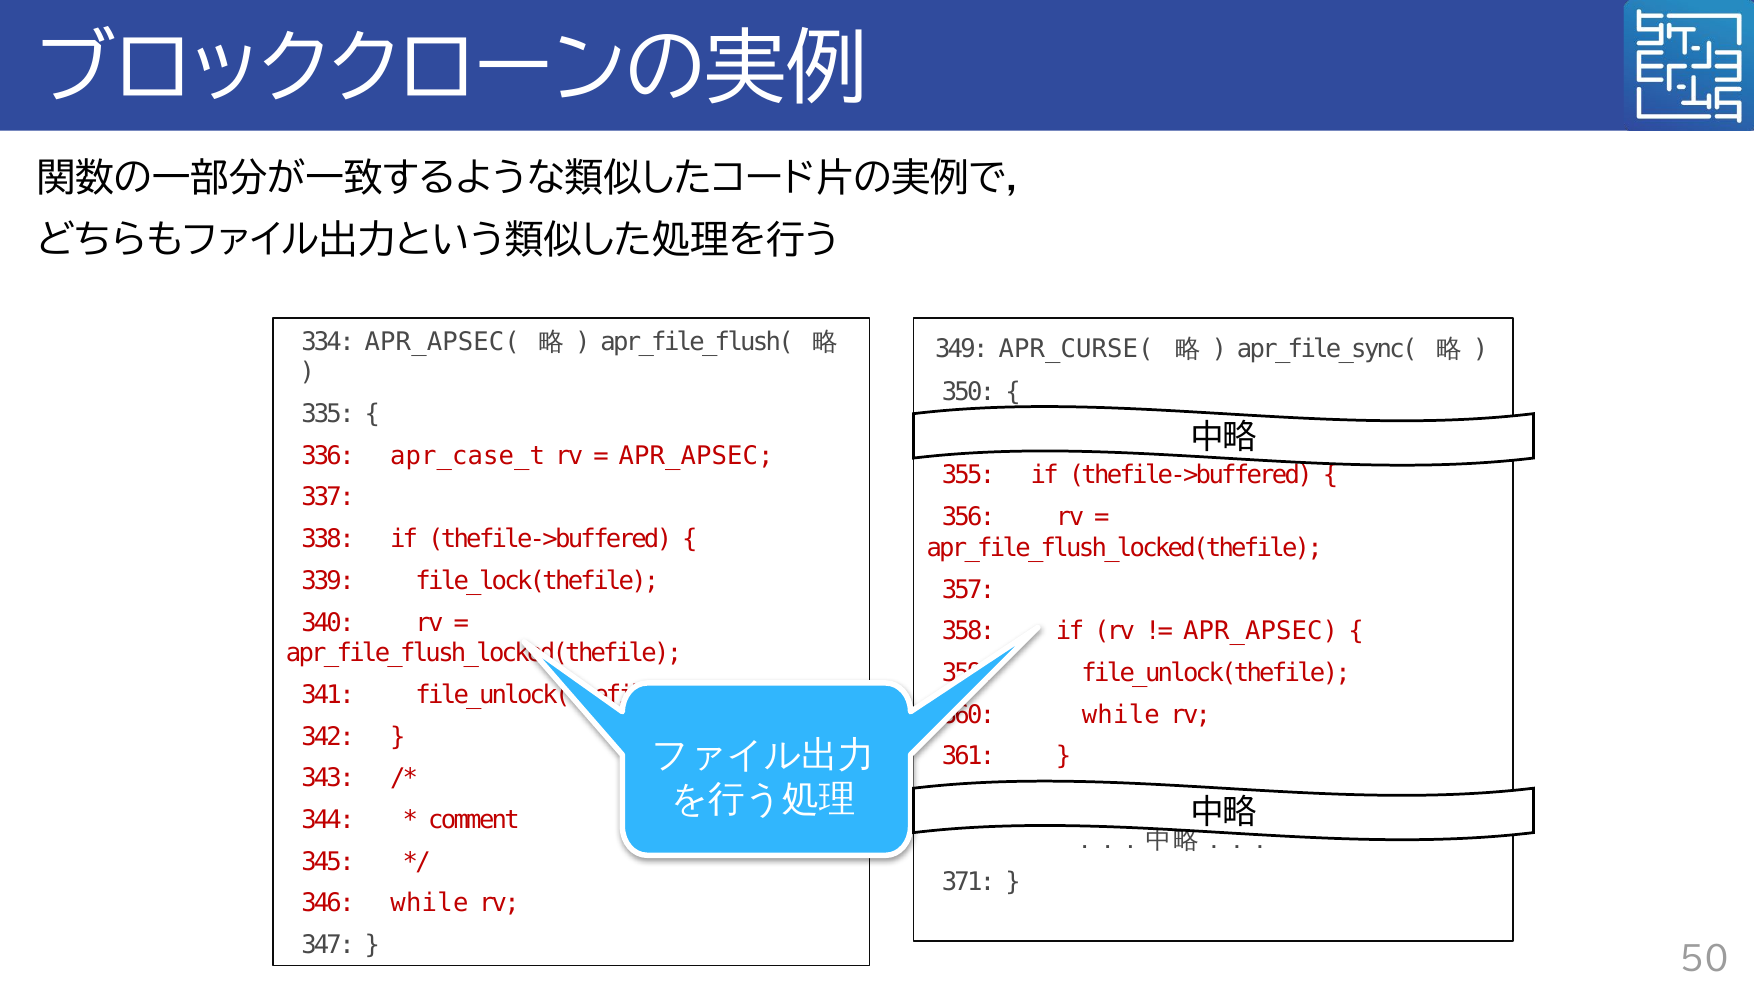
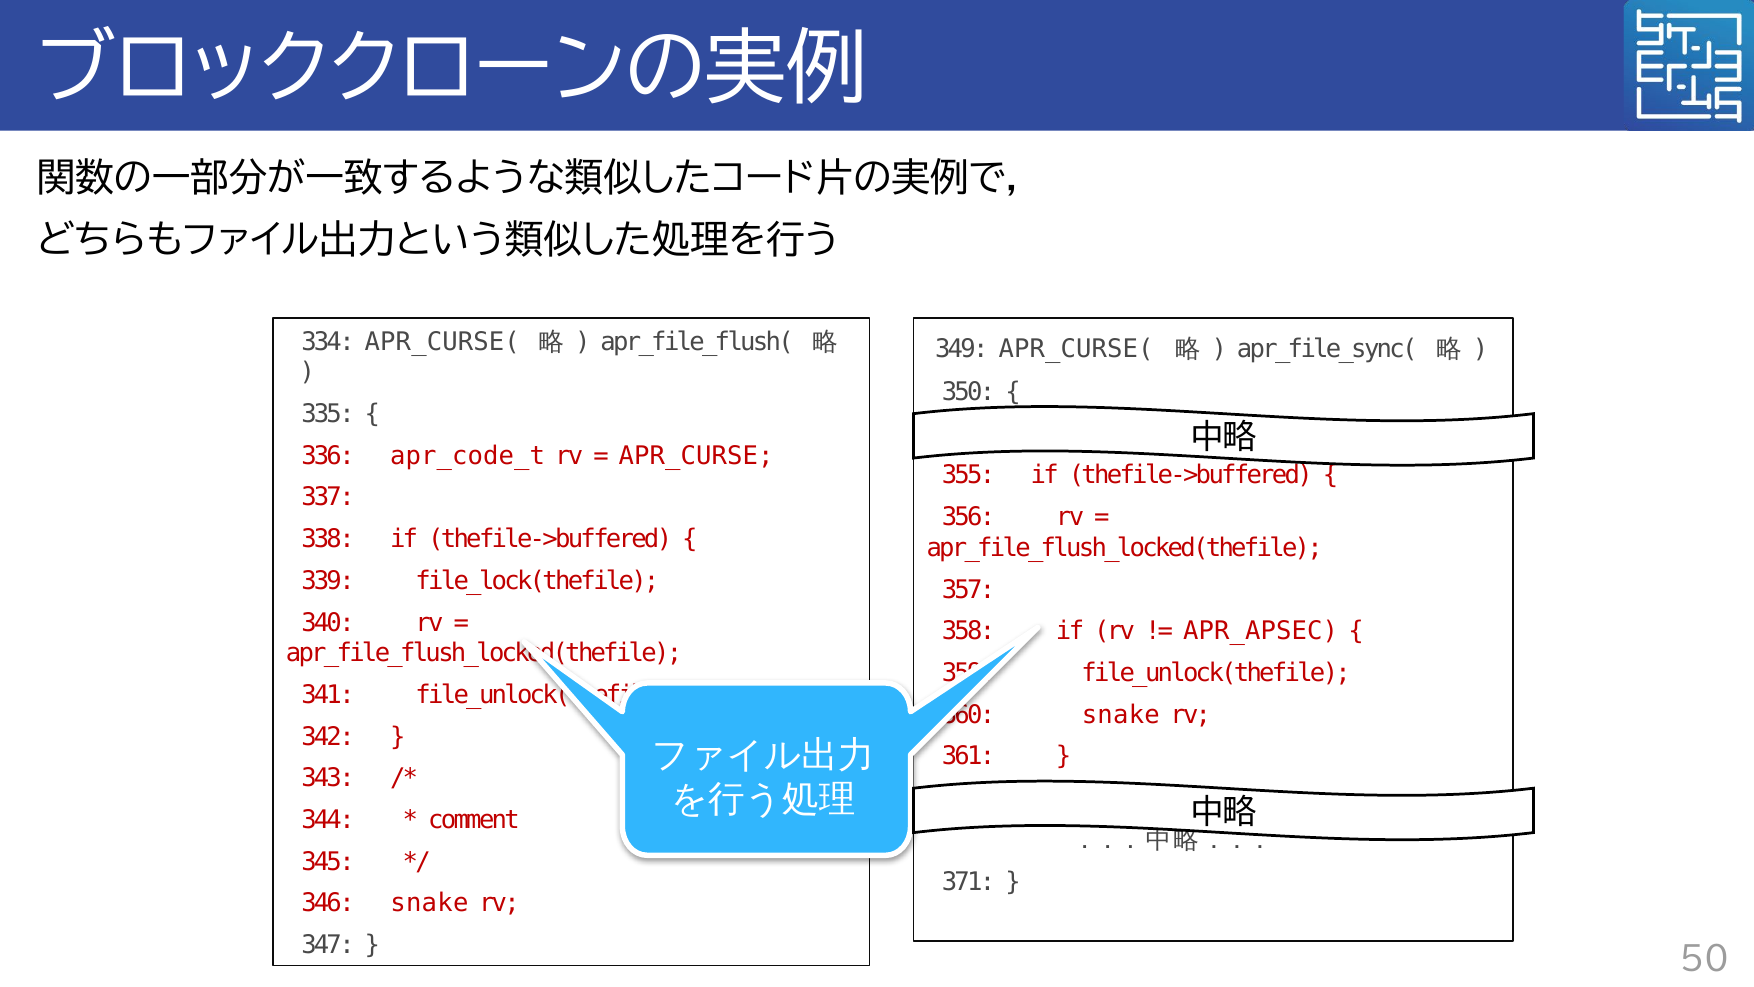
334 APR_APSEC(: APR_APSEC( -> APR_CURSE( (442, 341)
apr_case_t: apr_case_t -> apr_code_t (468, 456)
APR_APSEC: APR_APSEC -> APR_CURSE (696, 456)
while: while -> snake (1121, 715)
346 while: while -> snake (429, 903)
